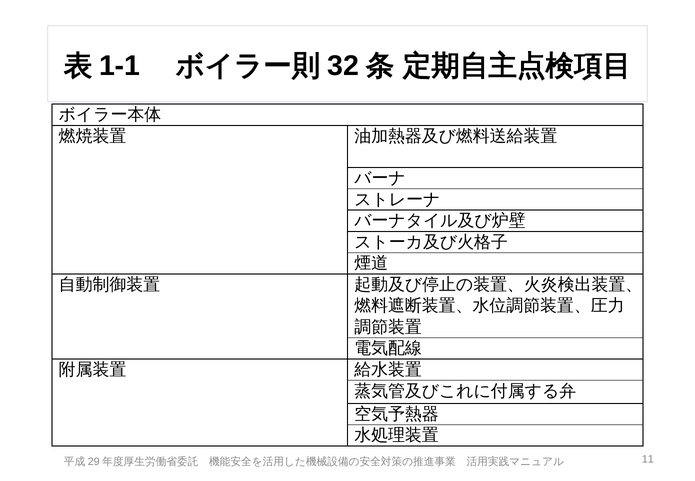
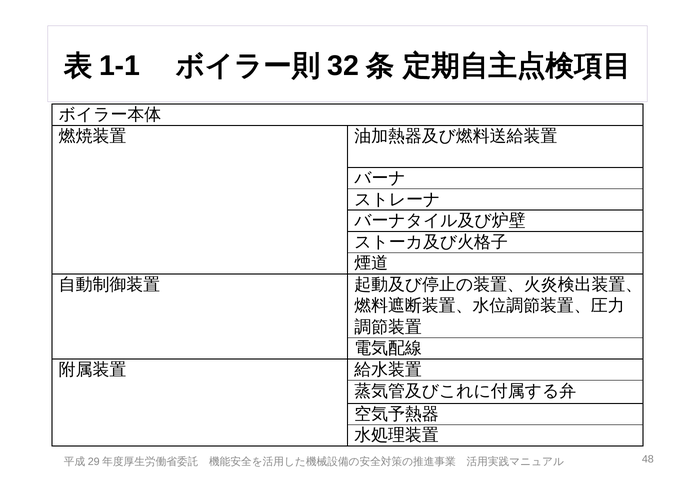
11: 11 -> 48 (648, 459)
